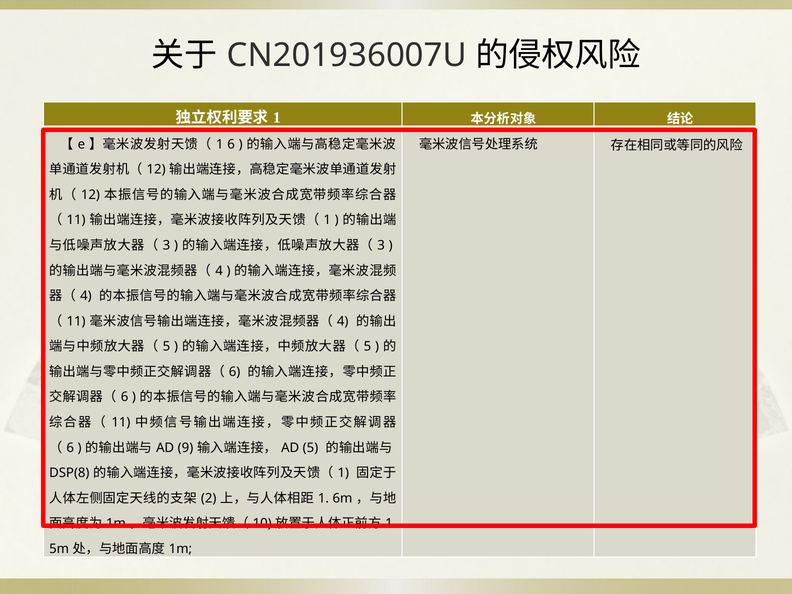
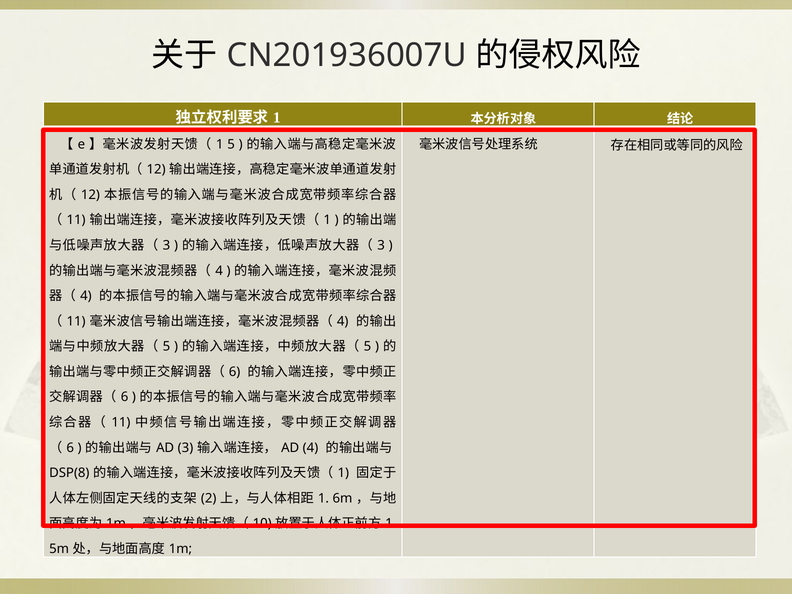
6: 6 -> 5 (231, 144)
9: 9 -> 3 (185, 448)
5: 5 -> 4 (310, 448)
